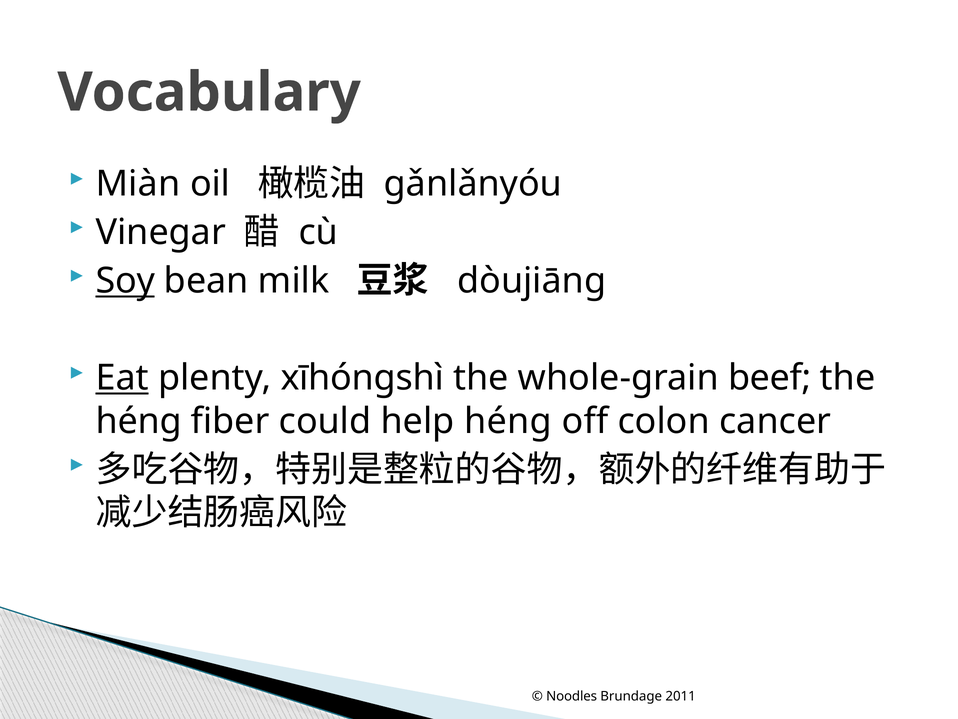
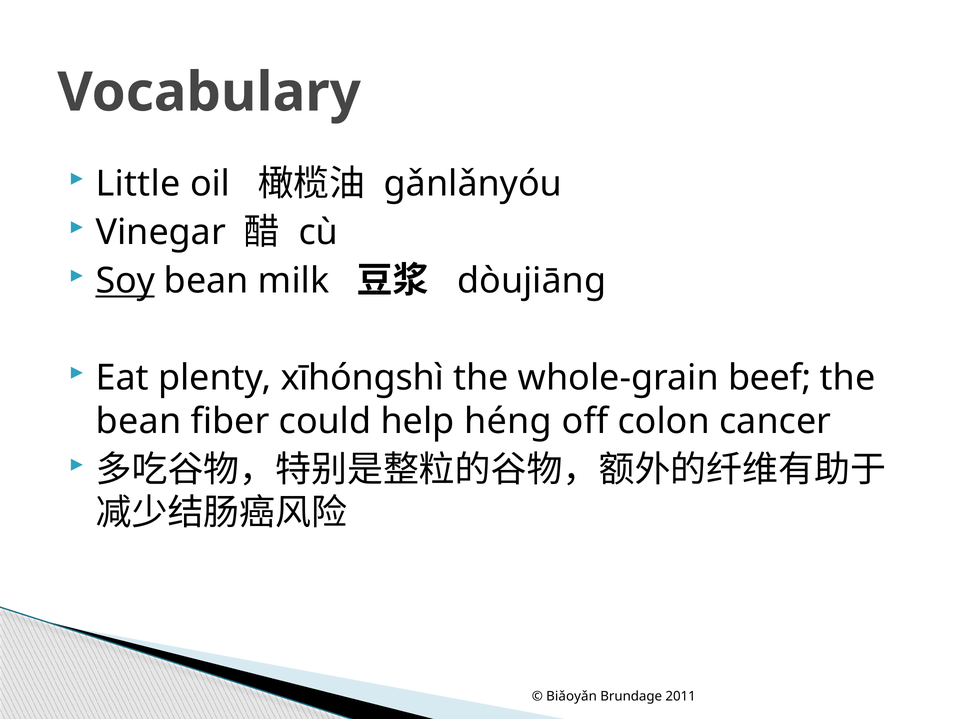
Miàn: Miàn -> Little (138, 184)
Eat underline: present -> none (122, 378)
héng: héng -> bean (138, 421)
Noodles: Noodles -> Biǎoyǎn (572, 696)
